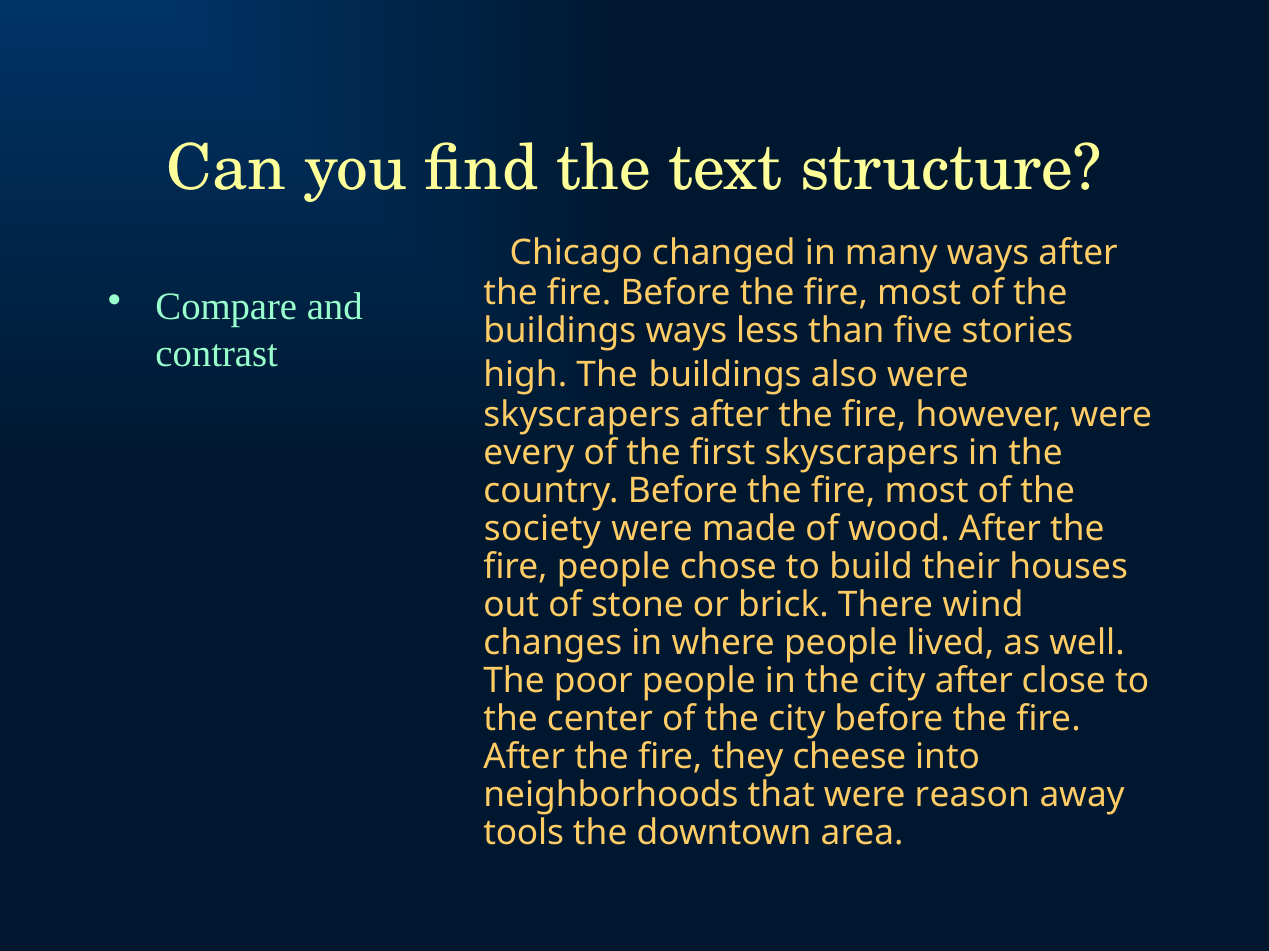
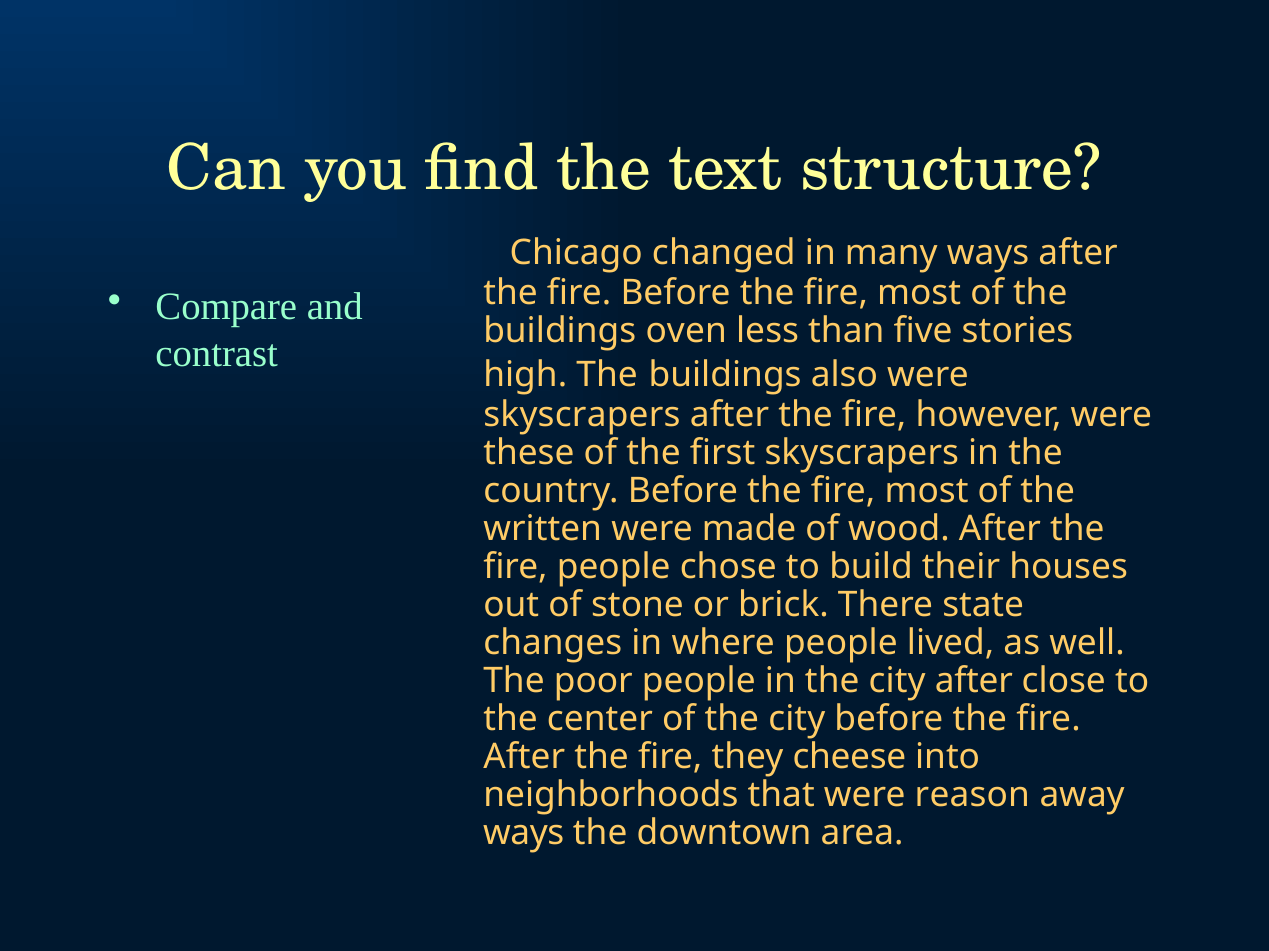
buildings ways: ways -> oven (686, 331)
every: every -> these (529, 453)
society: society -> written (543, 529)
wind: wind -> state (983, 605)
tools: tools -> ways (524, 833)
